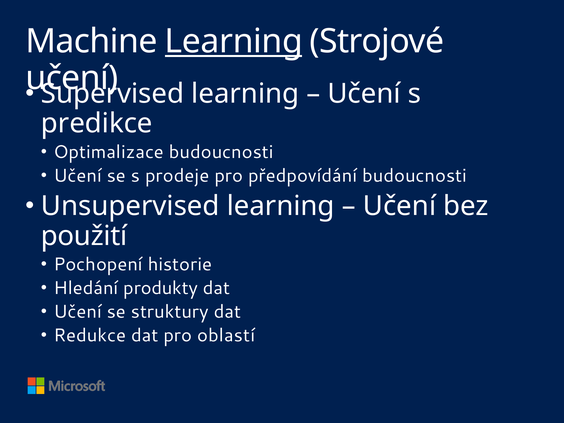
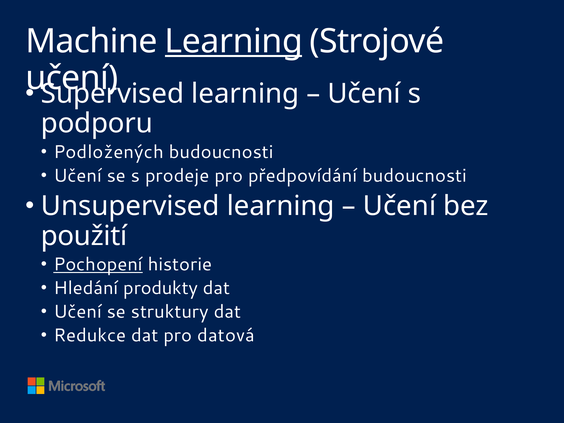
predikce: predikce -> podporu (97, 124)
Optimalizace: Optimalizace -> Podložených (109, 152)
Pochopení underline: none -> present (98, 265)
oblastí: oblastí -> datová (226, 335)
